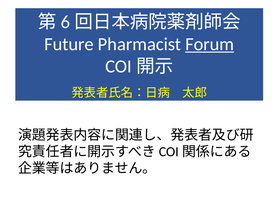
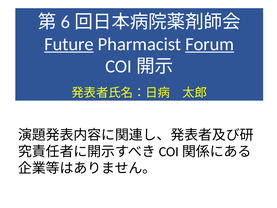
Future underline: none -> present (69, 44)
